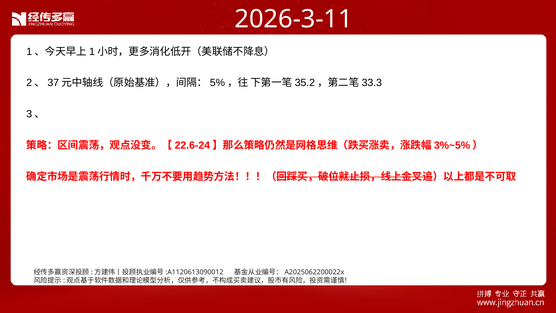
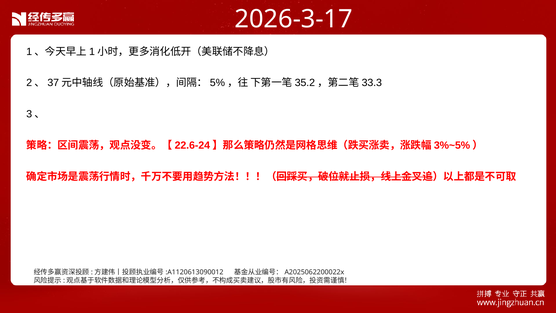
2026-3-11: 2026-3-11 -> 2026-3-17 (294, 19)
